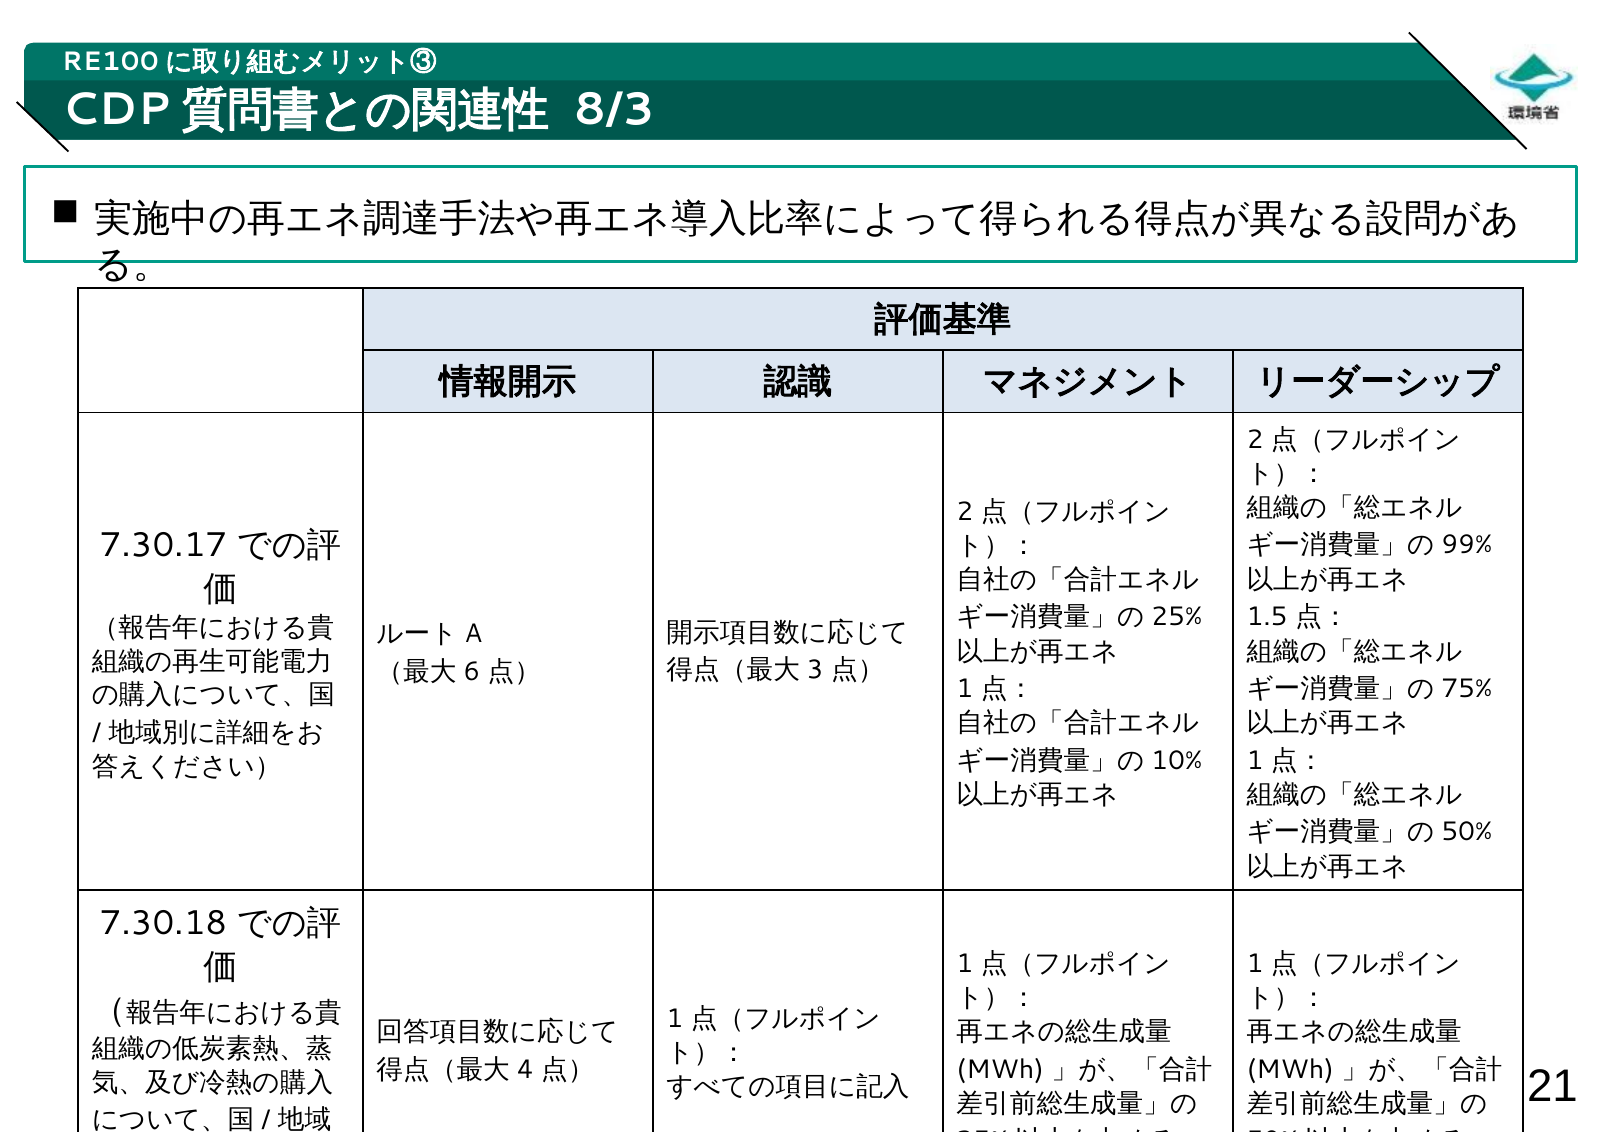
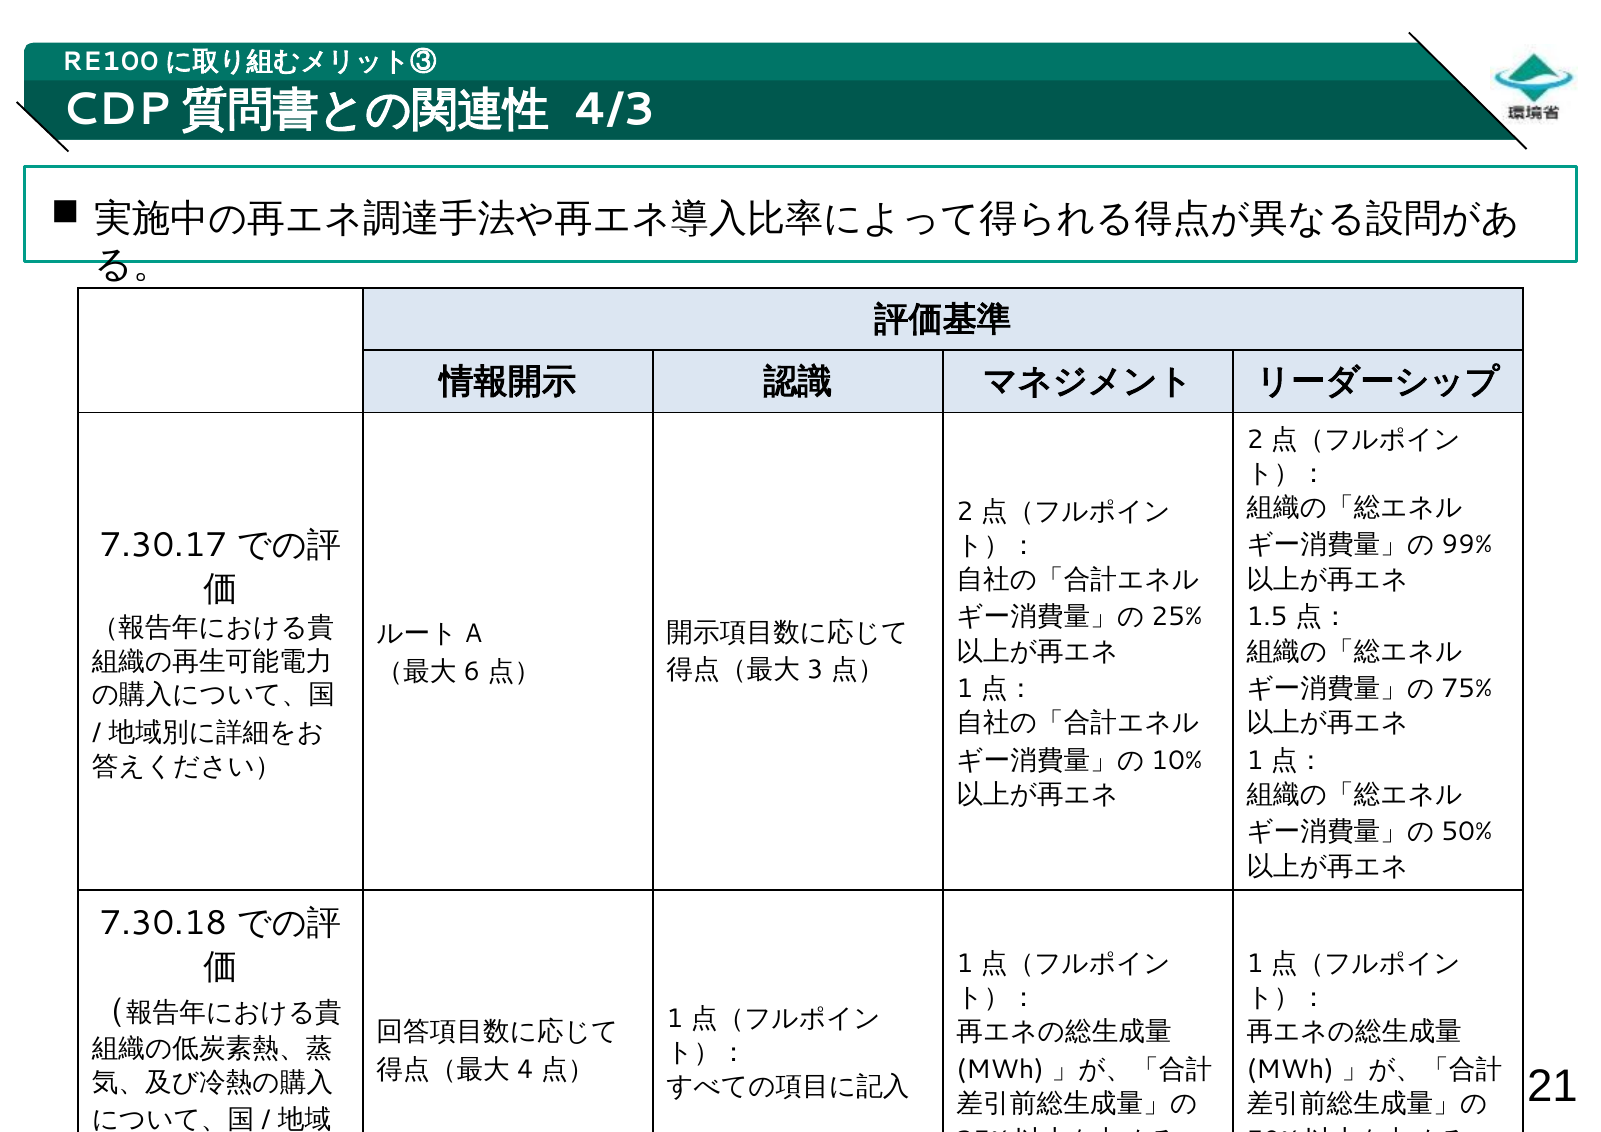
8/3: 8/3 -> 4/3 (614, 110)
